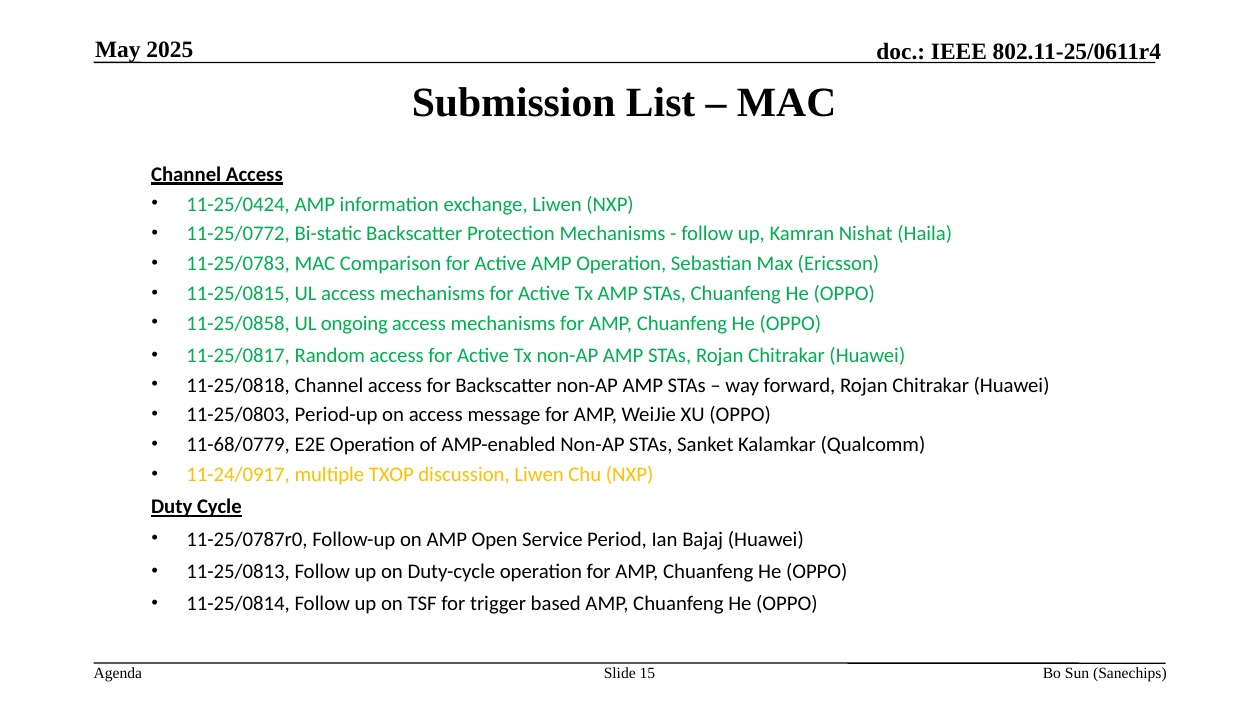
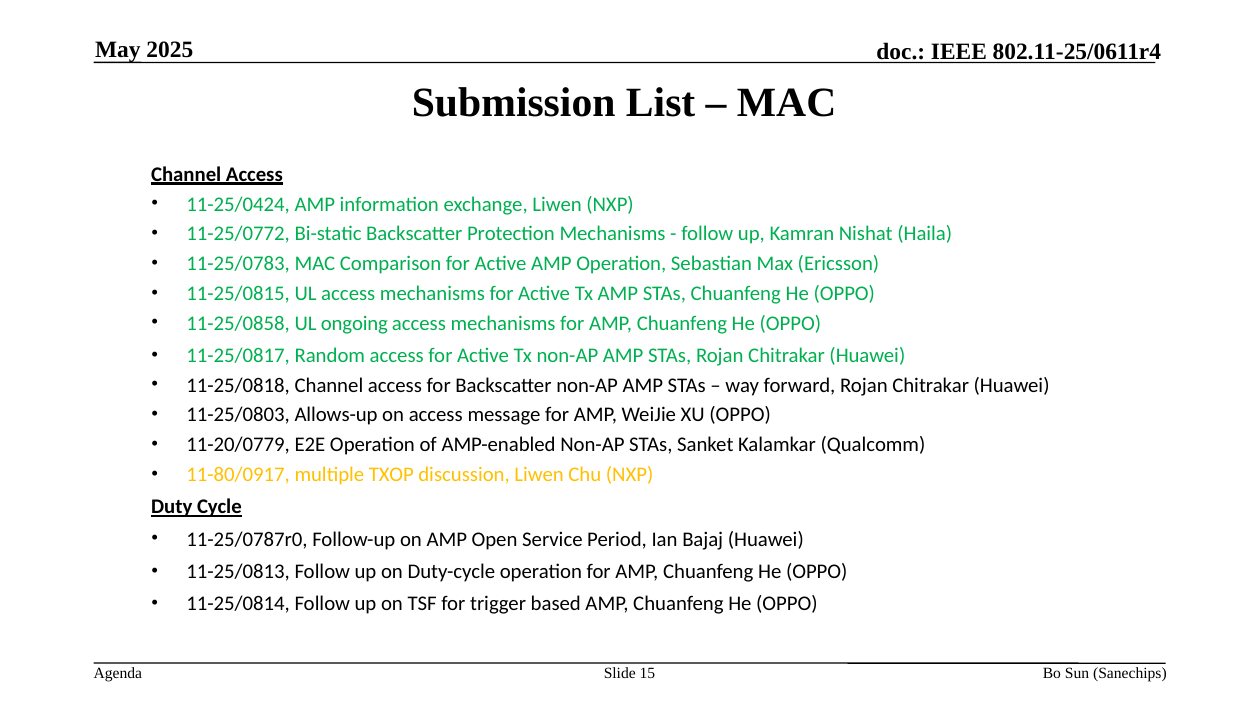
Period-up: Period-up -> Allows-up (336, 415)
11-68/0779: 11-68/0779 -> 11-20/0779 (238, 445)
11-24/0917: 11-24/0917 -> 11-80/0917 (238, 475)
